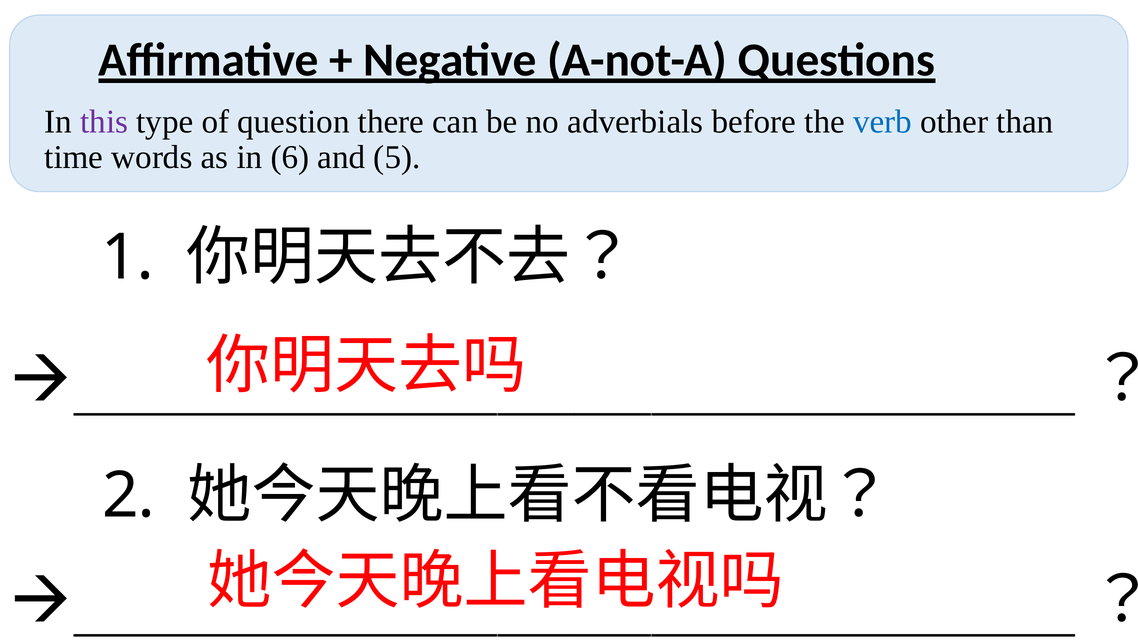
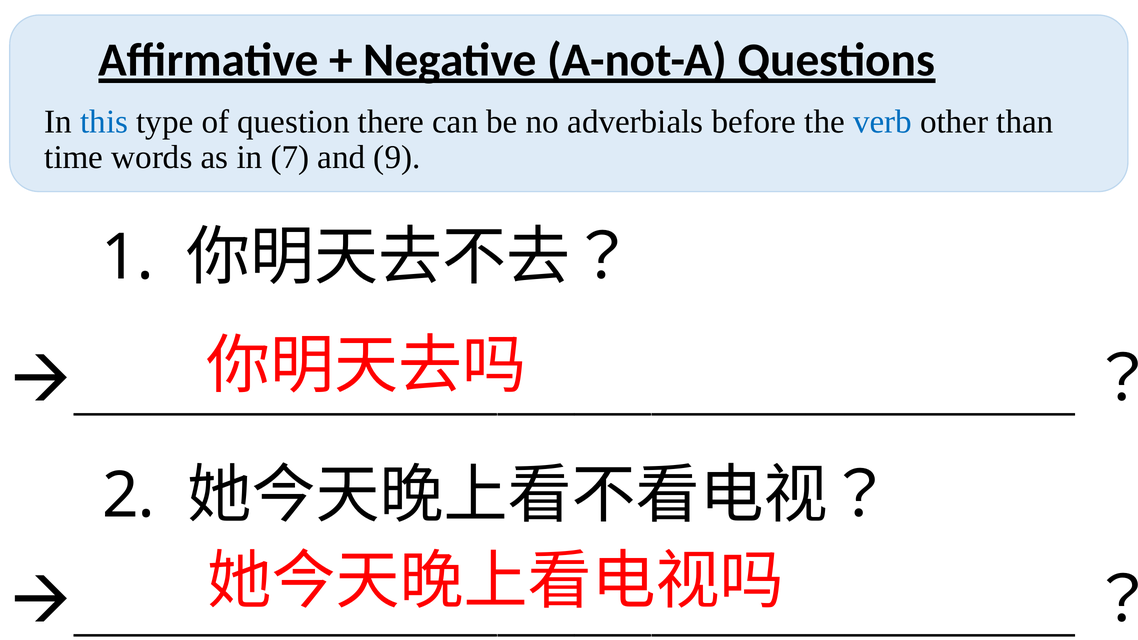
this colour: purple -> blue (104, 122)
6: 6 -> 7 (290, 157)
5: 5 -> 9 (397, 157)
